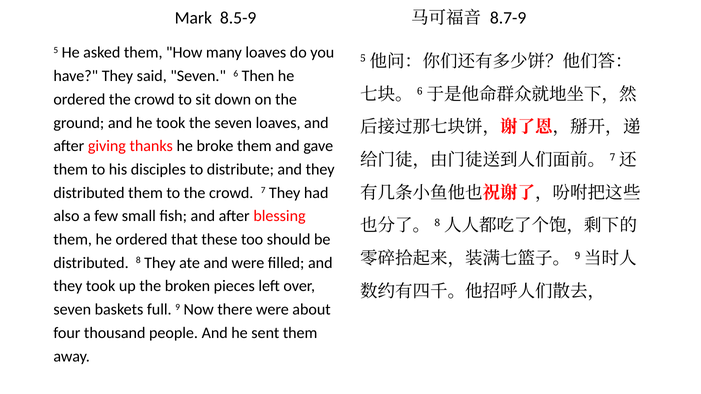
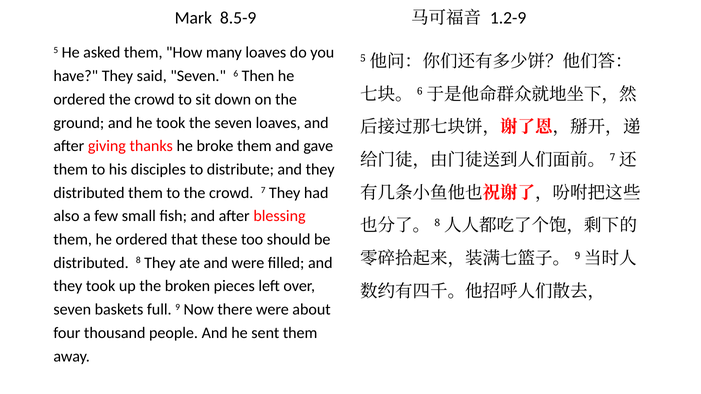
8.7-9: 8.7-9 -> 1.2-9 (508, 18)
